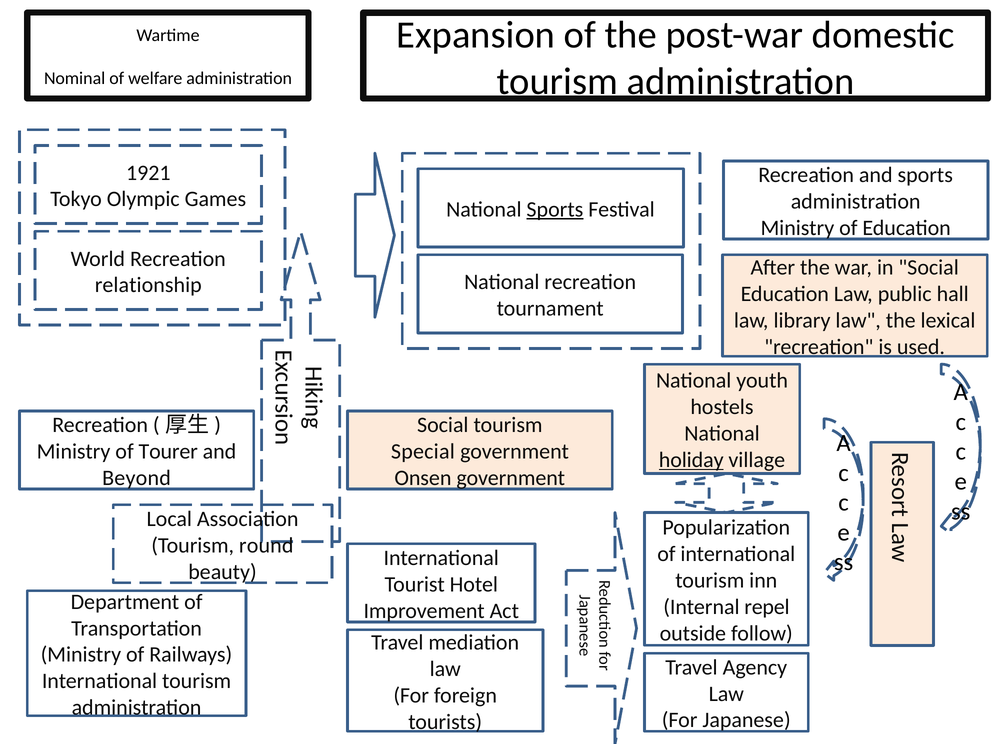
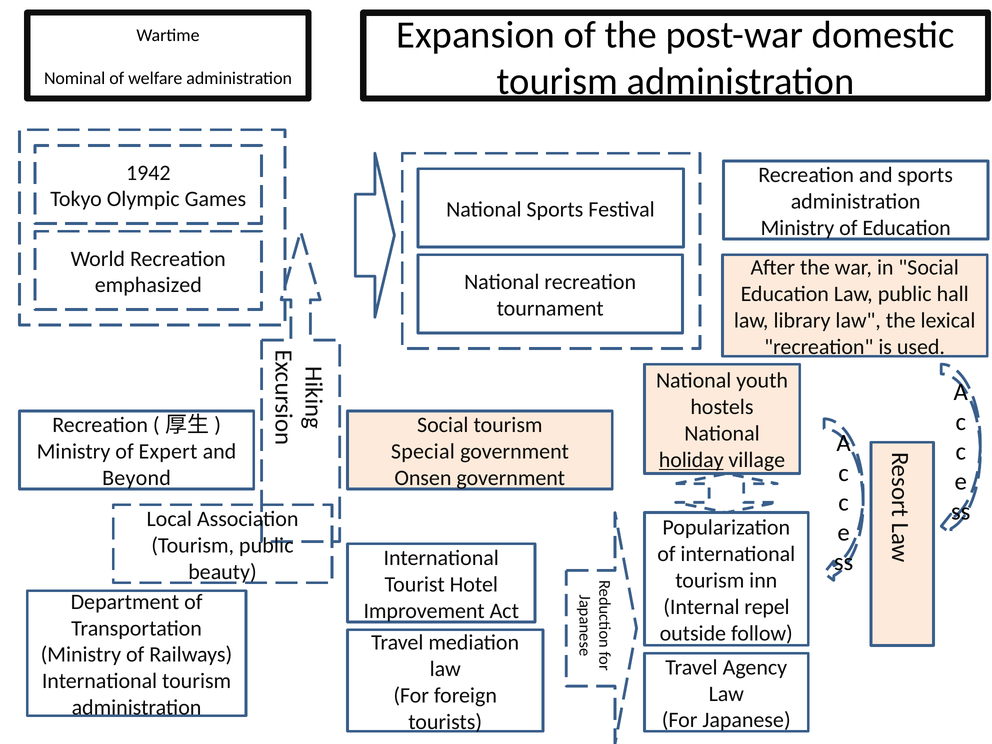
1921: 1921 -> 1942 (148, 173)
Sports underline: present -> none (555, 209)
relationship: relationship -> emphasized (148, 285)
Tourer: Tourer -> Expert (168, 452)
Tourism round: round -> public (266, 545)
